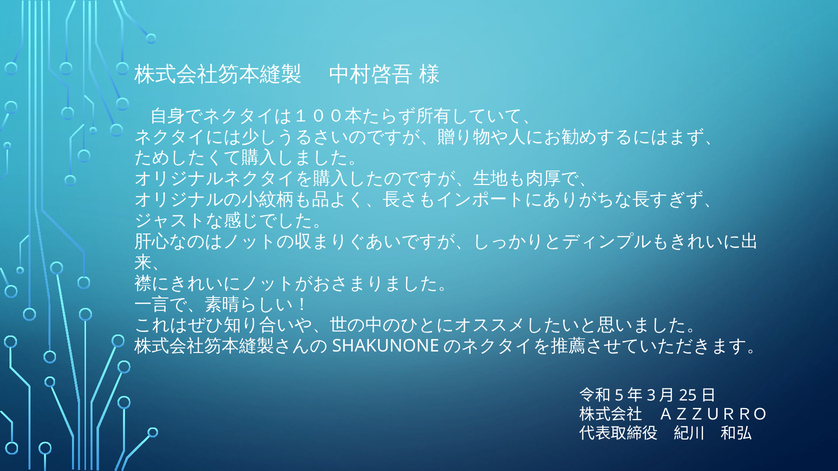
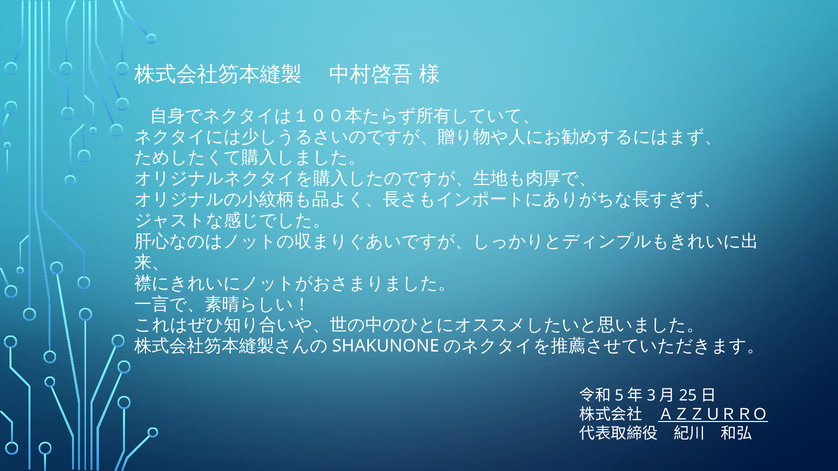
ＡＺＺＵＲＲＯ underline: none -> present (713, 415)
